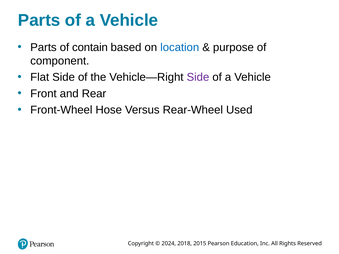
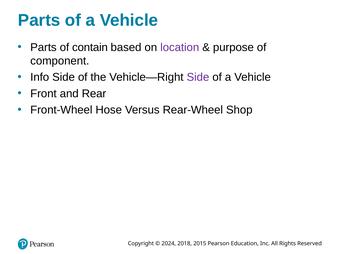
location colour: blue -> purple (180, 47)
Flat: Flat -> Info (40, 77)
Used: Used -> Shop (239, 110)
